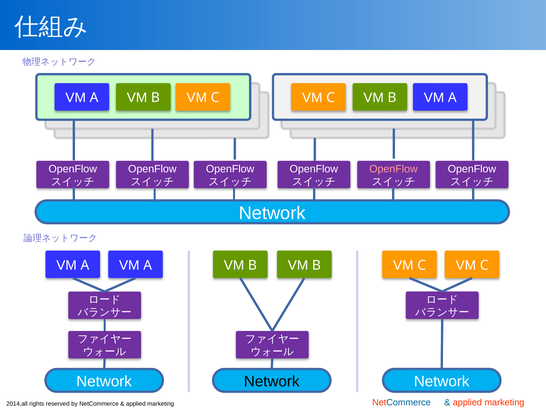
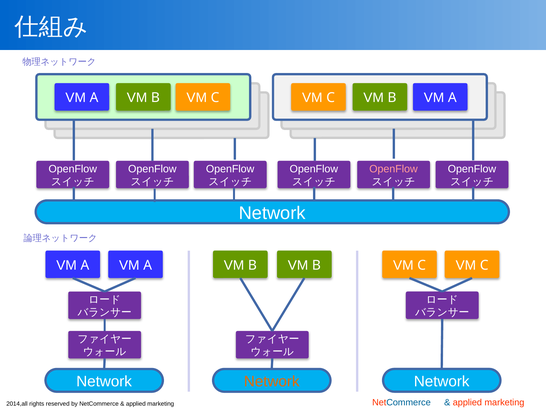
Network colour: black -> orange (272, 381)
